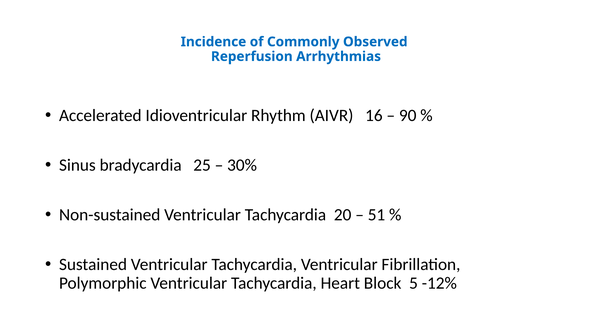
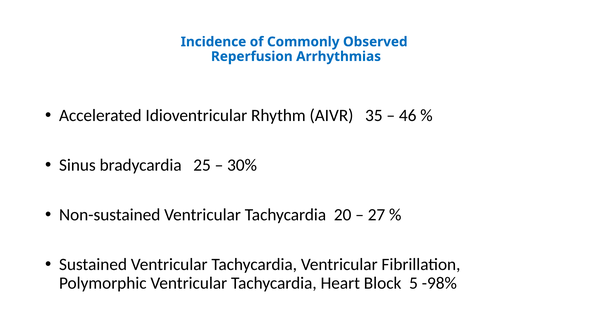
16: 16 -> 35 (374, 115)
90: 90 -> 46 (408, 115)
51: 51 -> 27 (376, 215)
-12%: -12% -> -98% (439, 283)
